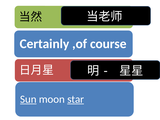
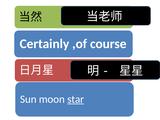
Sun underline: present -> none (28, 99)
